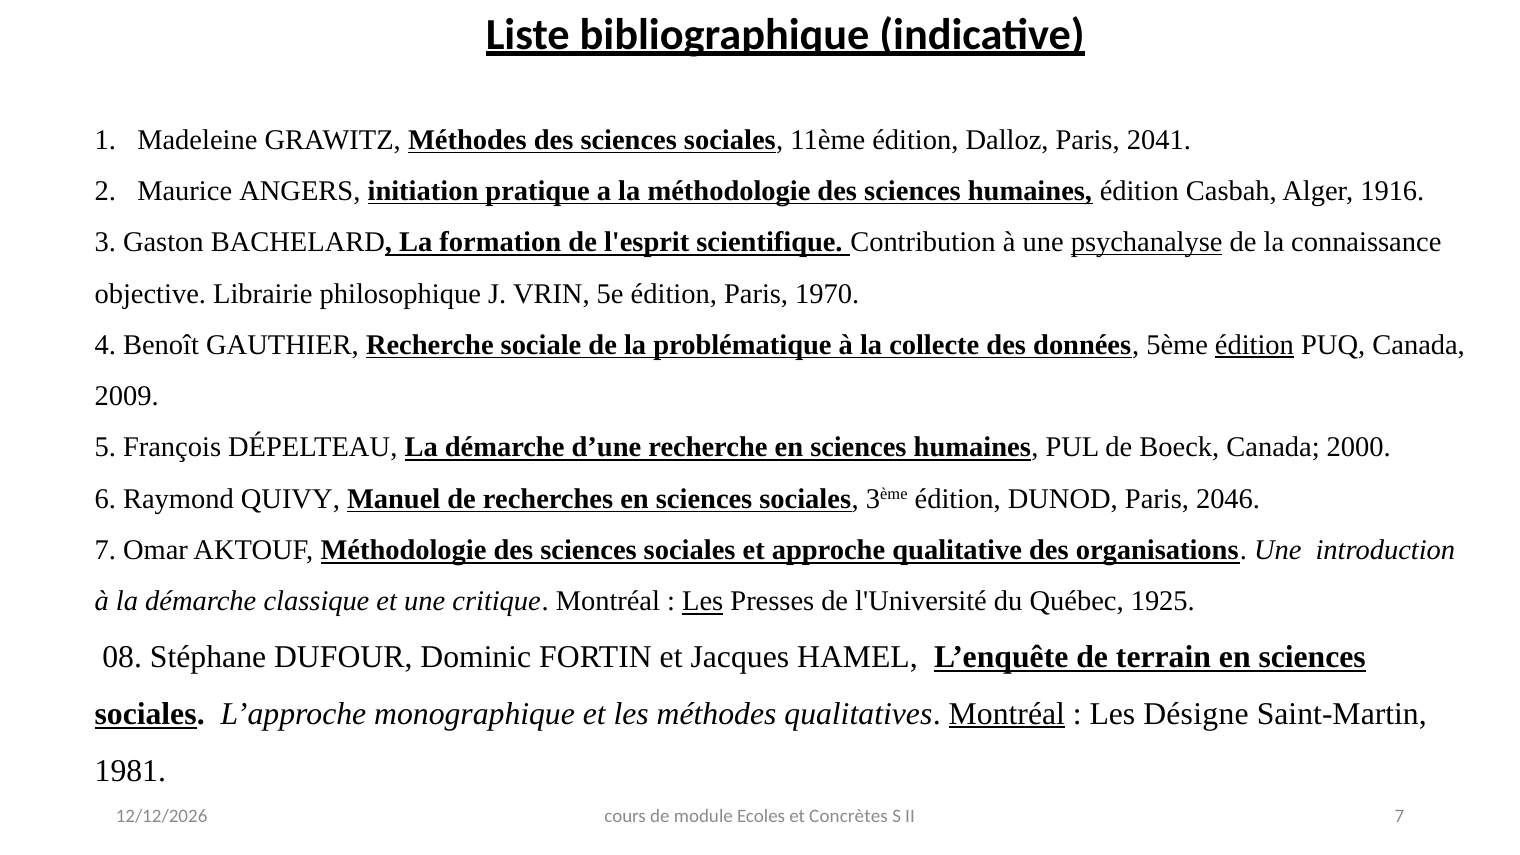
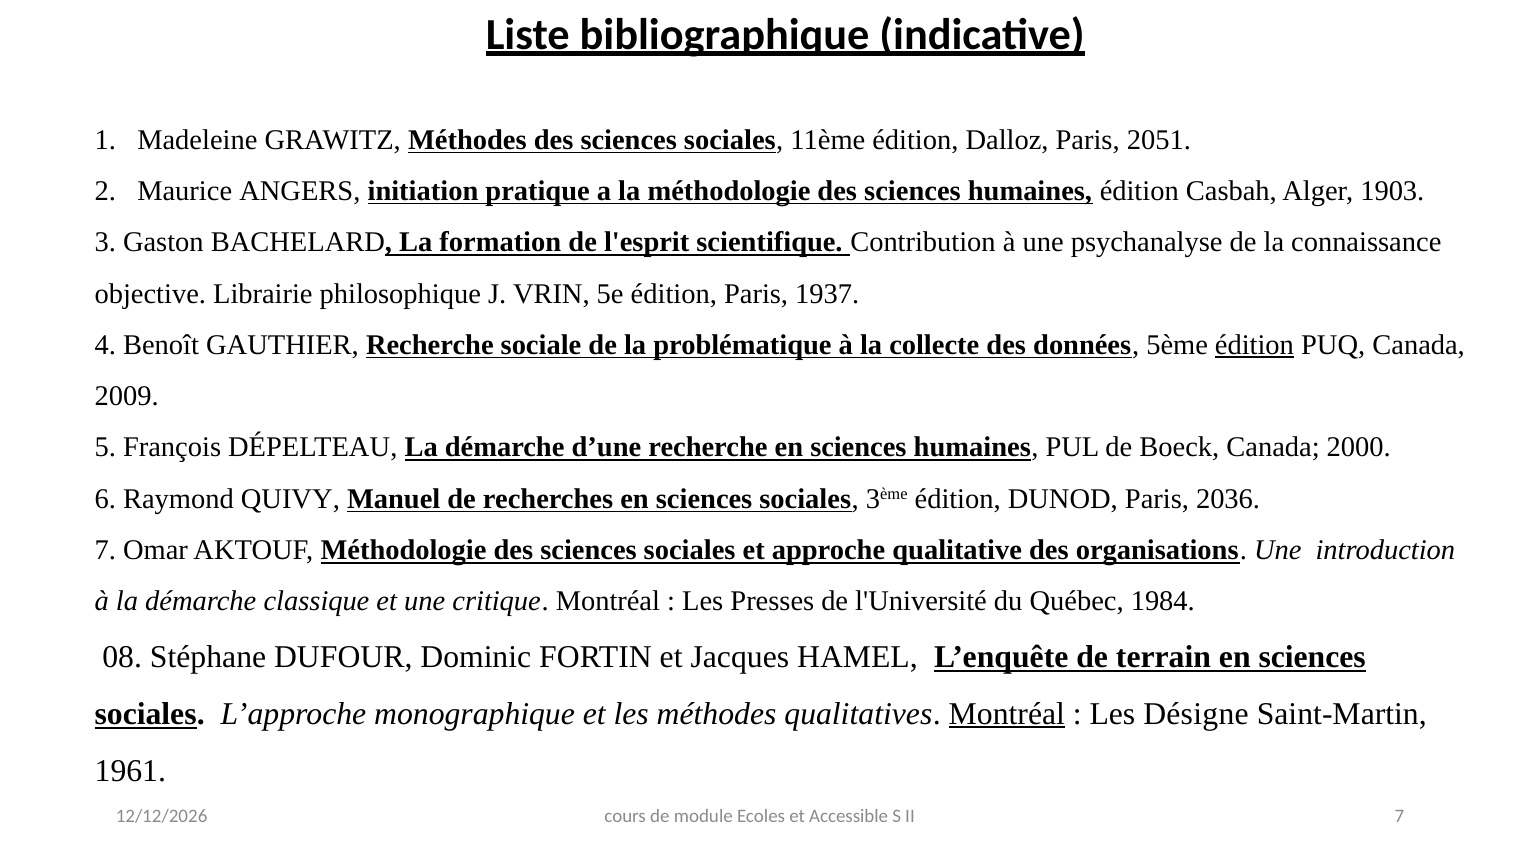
2041: 2041 -> 2051 (1159, 140)
1916: 1916 -> 1903 (1392, 191)
psychanalyse underline: present -> none (1147, 242)
1970: 1970 -> 1937 (827, 294)
2046: 2046 -> 2036 (1228, 499)
Les underline: present -> none (703, 601)
1925: 1925 -> 1984 (1163, 601)
1981: 1981 -> 1961 (130, 771)
Concrètes: Concrètes -> Accessible (849, 816)
